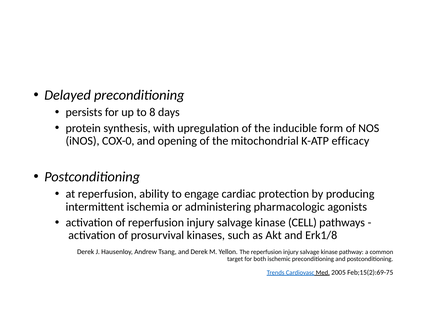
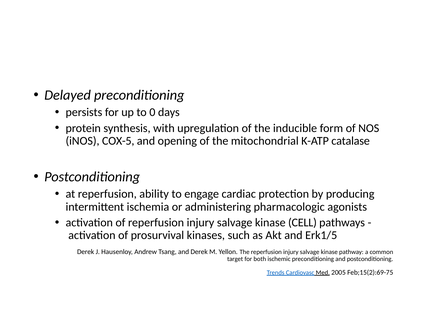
8: 8 -> 0 (152, 112)
COX-0: COX-0 -> COX-5 (118, 141)
efficacy: efficacy -> catalase (351, 141)
Erk1/8: Erk1/8 -> Erk1/5 (321, 235)
